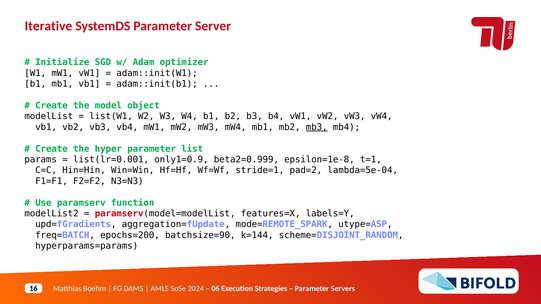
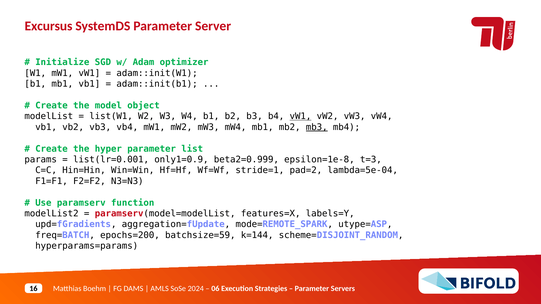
Iterative: Iterative -> Excursus (49, 26)
vW1 underline: none -> present (300, 116)
t=1: t=1 -> t=3 (371, 160)
batchsize=90: batchsize=90 -> batchsize=59 (200, 235)
